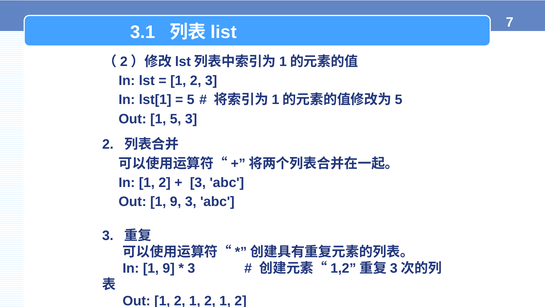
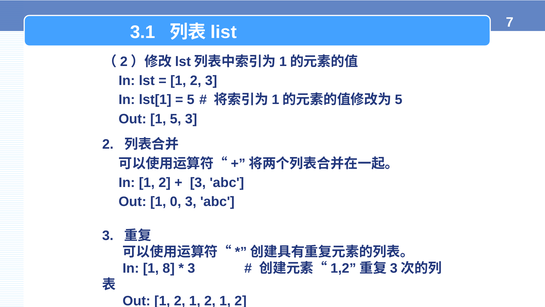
Out 1 9: 9 -> 0 (176, 201)
In 1 9: 9 -> 8 (169, 268)
